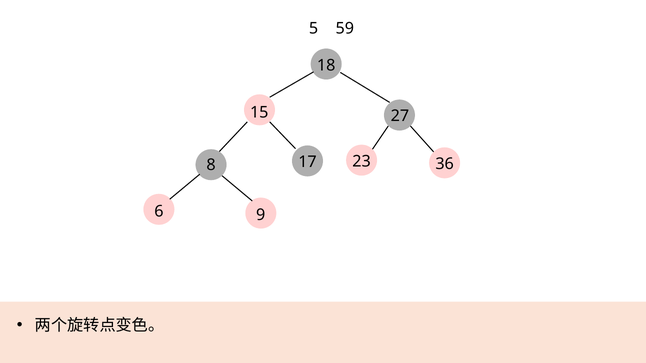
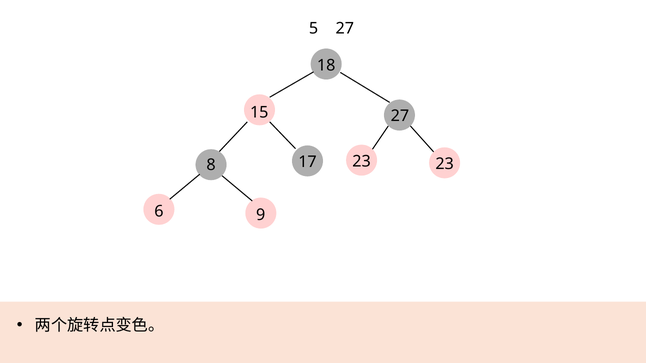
5 59: 59 -> 27 (345, 28)
23 36: 36 -> 23 (445, 164)
